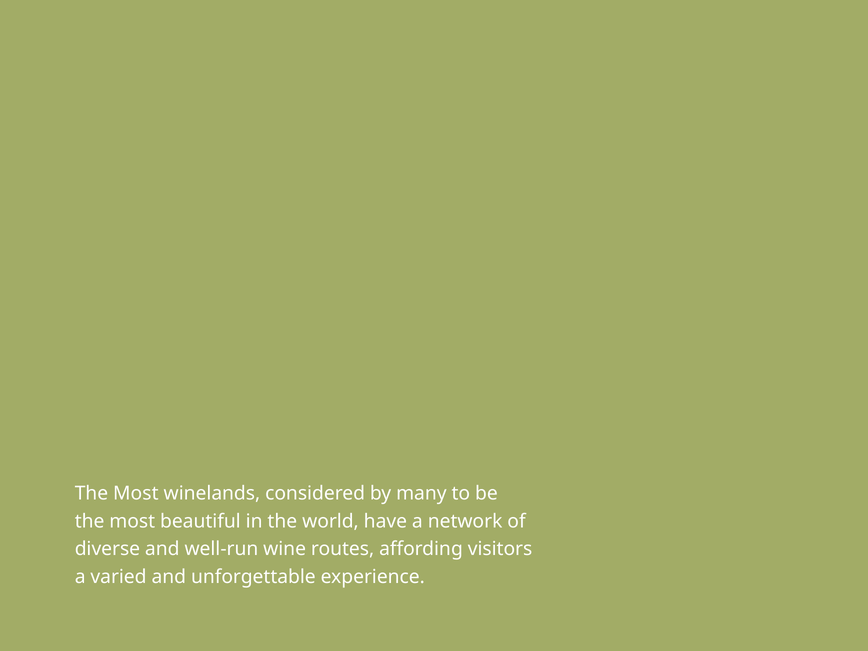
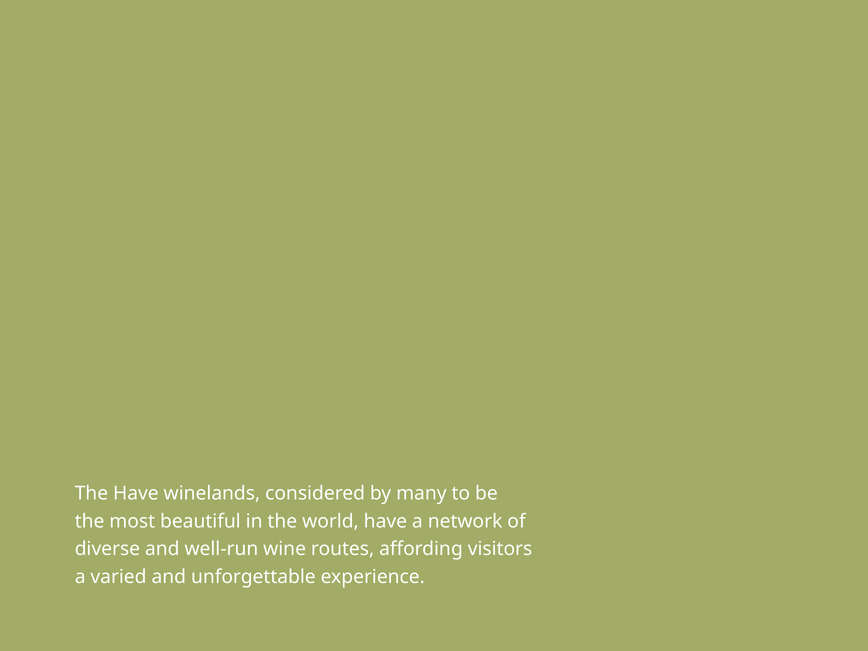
Most: Most -> Have (136, 493)
